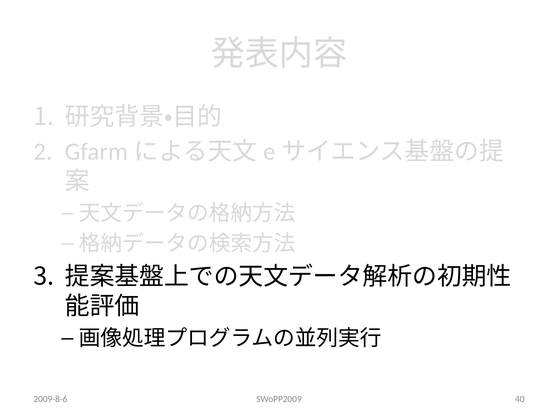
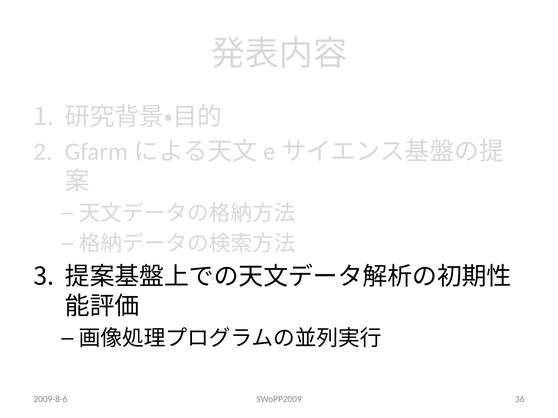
40: 40 -> 36 (520, 400)
